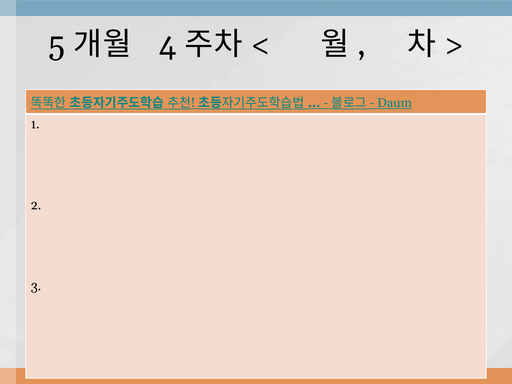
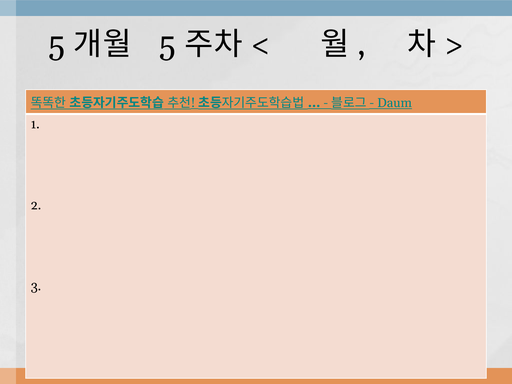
4: 4 -> 5 (167, 45)
